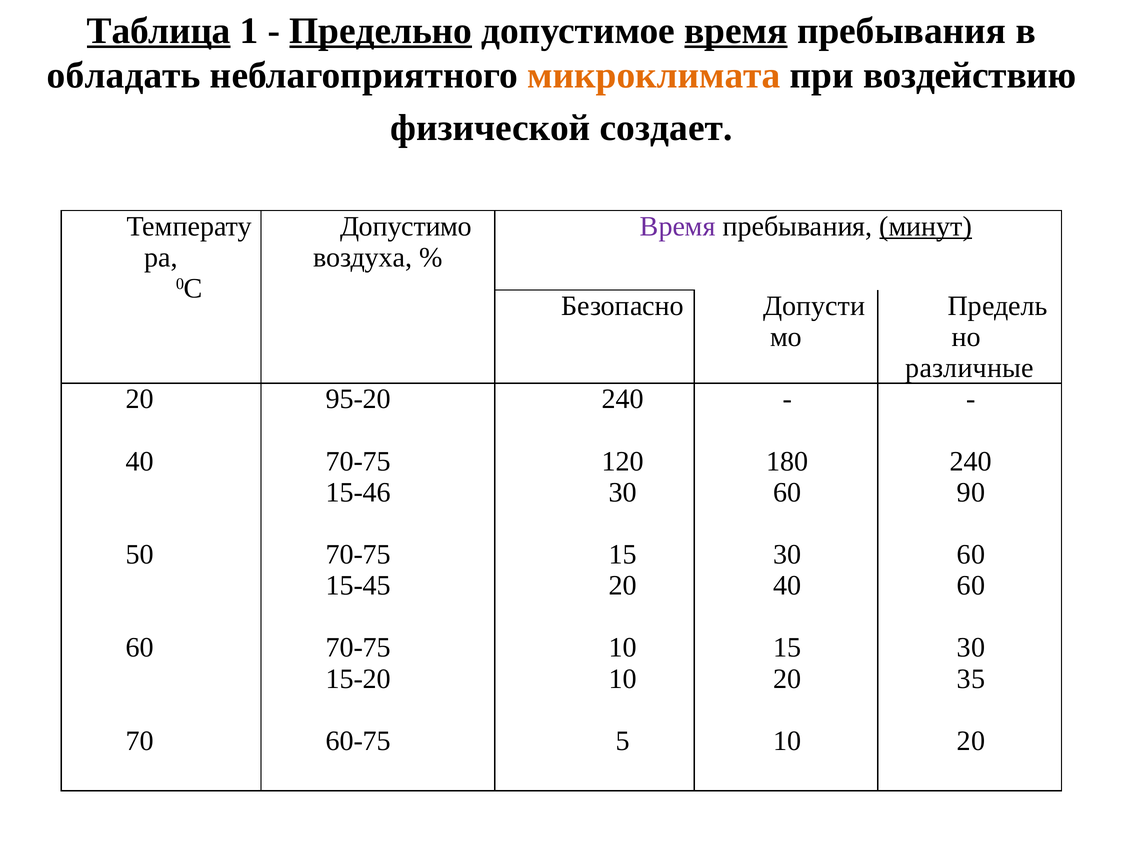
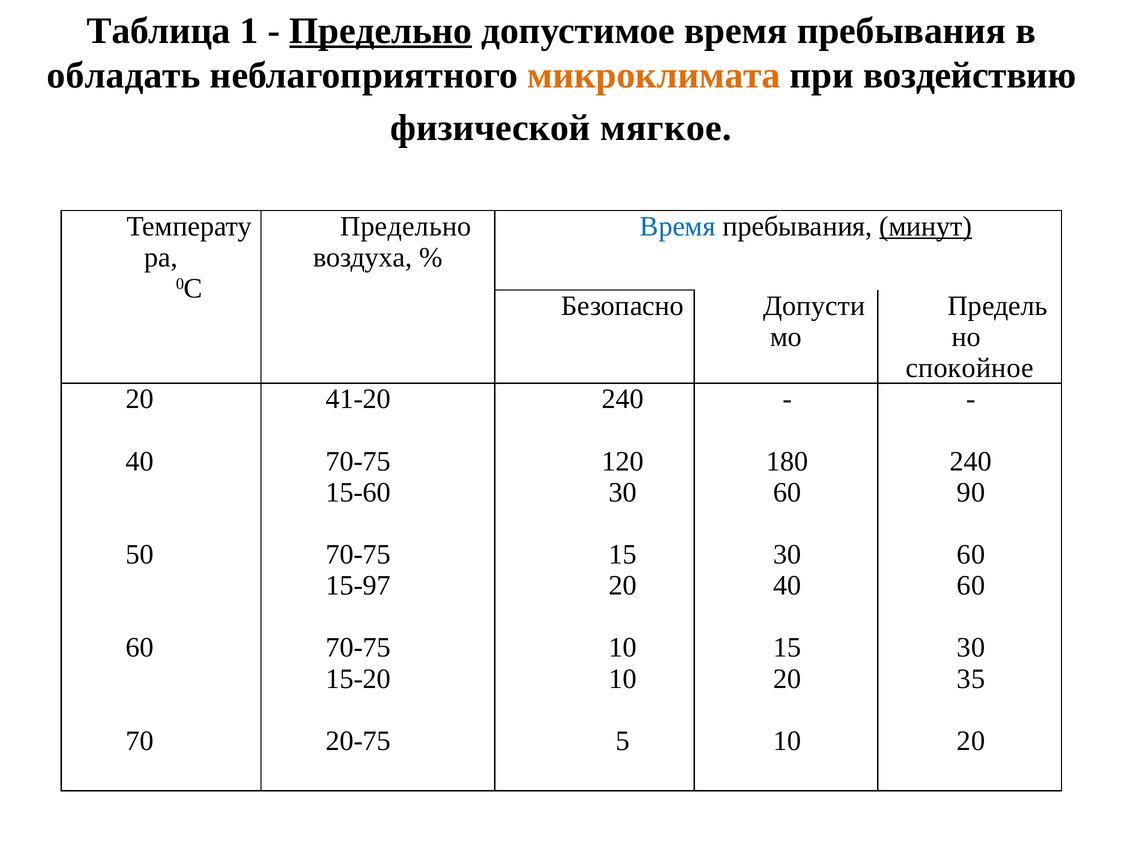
Таблица underline: present -> none (159, 31)
время underline: present -> none (736, 31)
создает: создает -> мягкое (666, 128)
Допустимо: Допустимо -> Предельно (406, 226)
Время colour: purple -> blue (678, 226)
различные: различные -> спокойное (970, 368)
95-20: 95-20 -> 41-20 (358, 399)
15-46: 15-46 -> 15-60 (358, 493)
15-45: 15-45 -> 15-97 (358, 586)
60-75: 60-75 -> 20-75 (358, 741)
